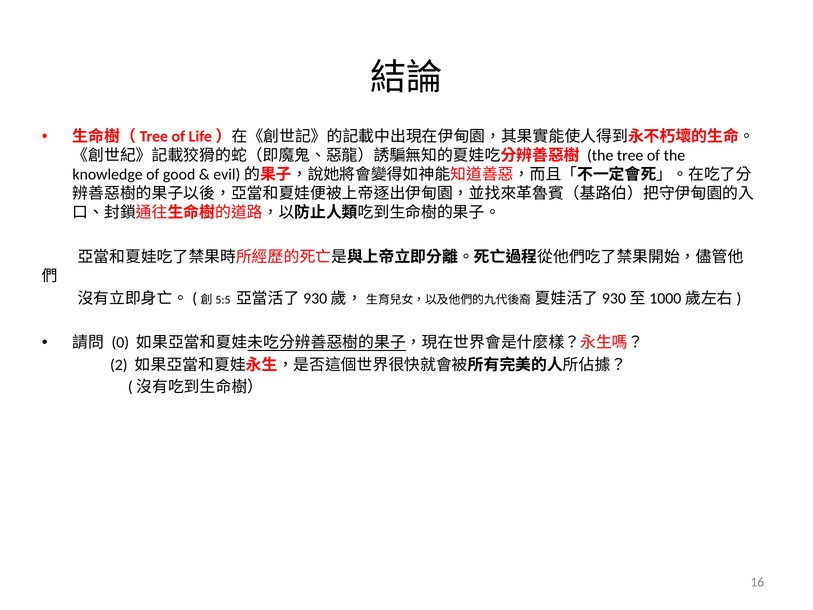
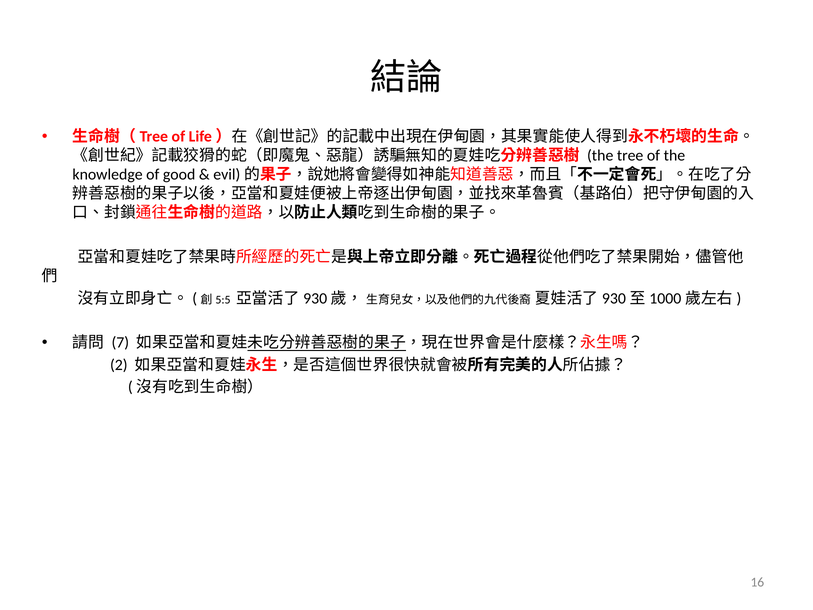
0: 0 -> 7 (120, 343)
